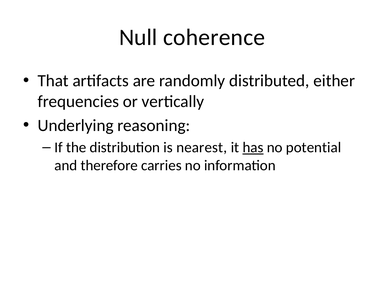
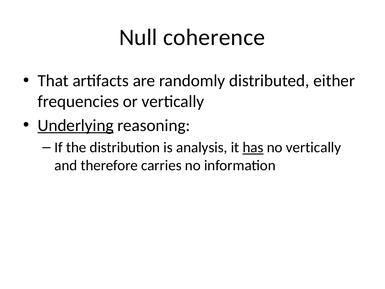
Underlying underline: none -> present (76, 125)
nearest: nearest -> analysis (202, 147)
no potential: potential -> vertically (314, 147)
